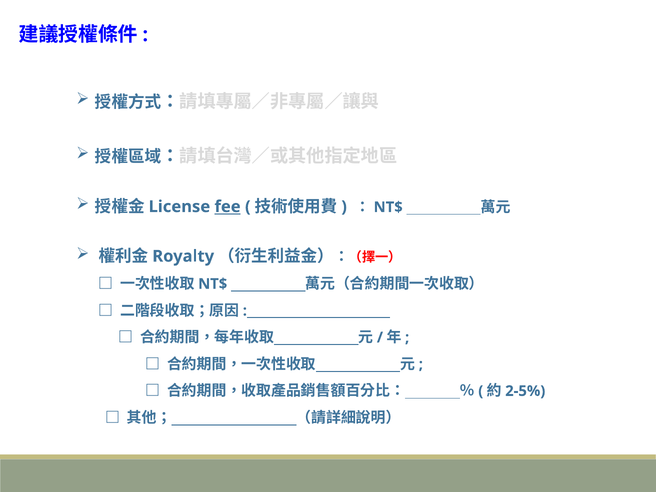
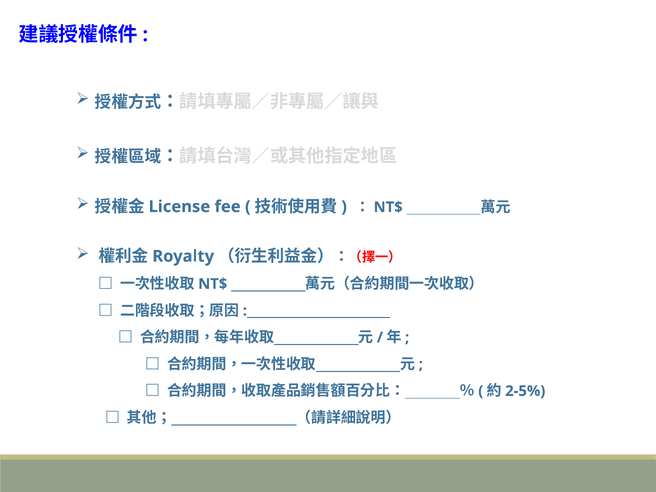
fee underline: present -> none (228, 207)
